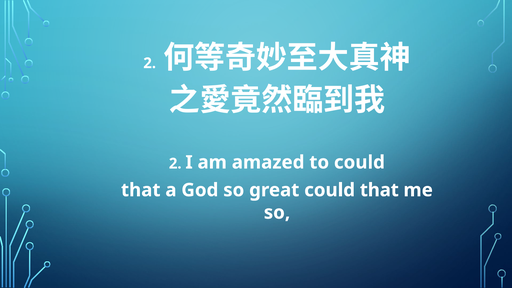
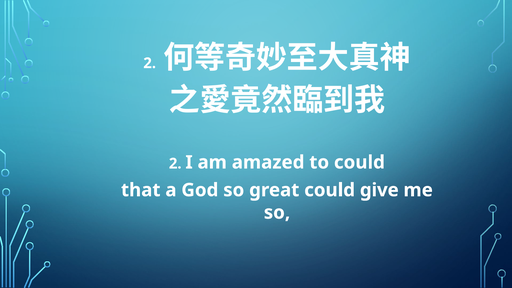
great could that: that -> give (379, 190)
